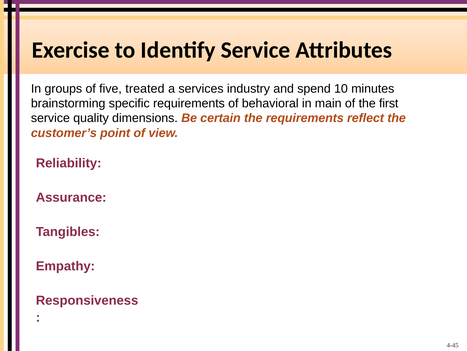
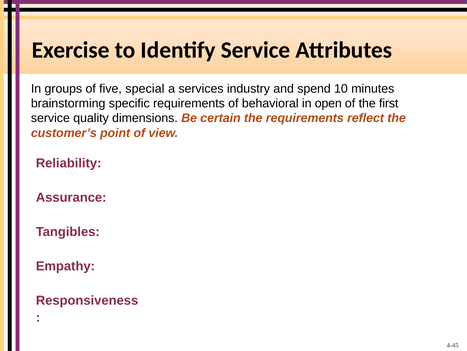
treated: treated -> special (145, 88)
main: main -> open (328, 103)
